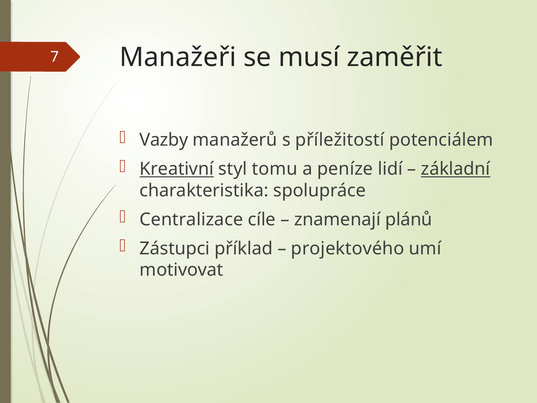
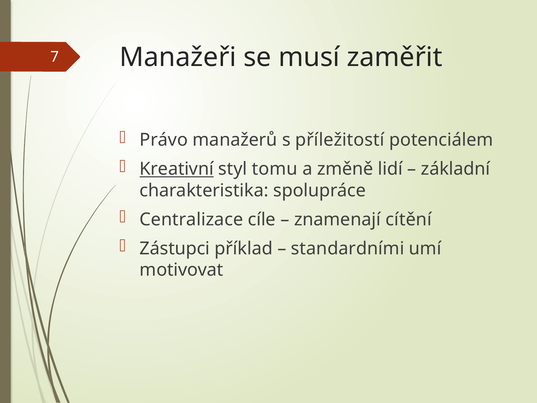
Vazby: Vazby -> Právo (164, 140)
peníze: peníze -> změně (345, 169)
základní underline: present -> none (456, 169)
plánů: plánů -> cítění (409, 219)
projektového: projektového -> standardními (348, 248)
